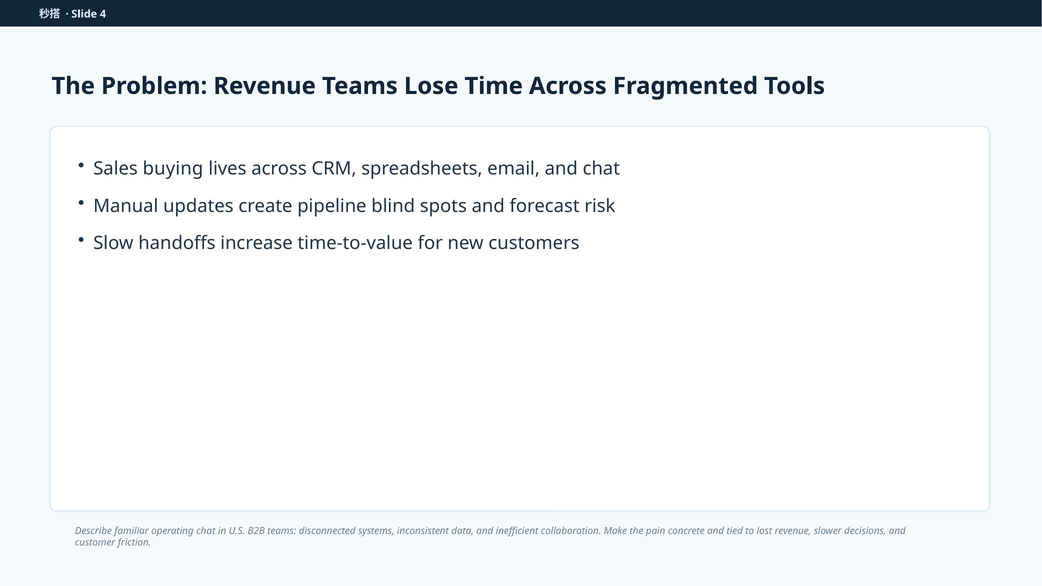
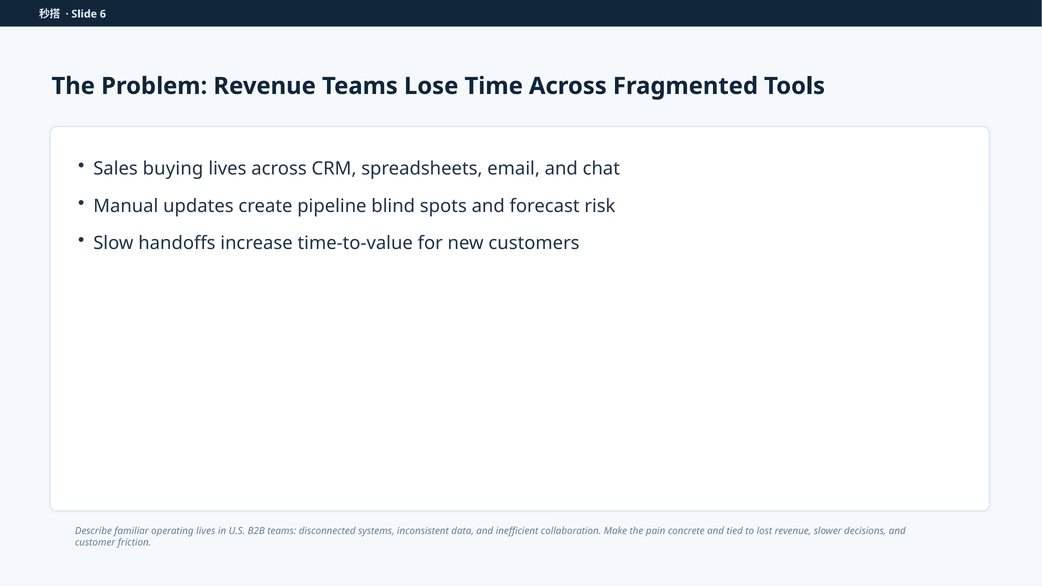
4: 4 -> 6 (103, 14)
operating chat: chat -> lives (206, 531)
